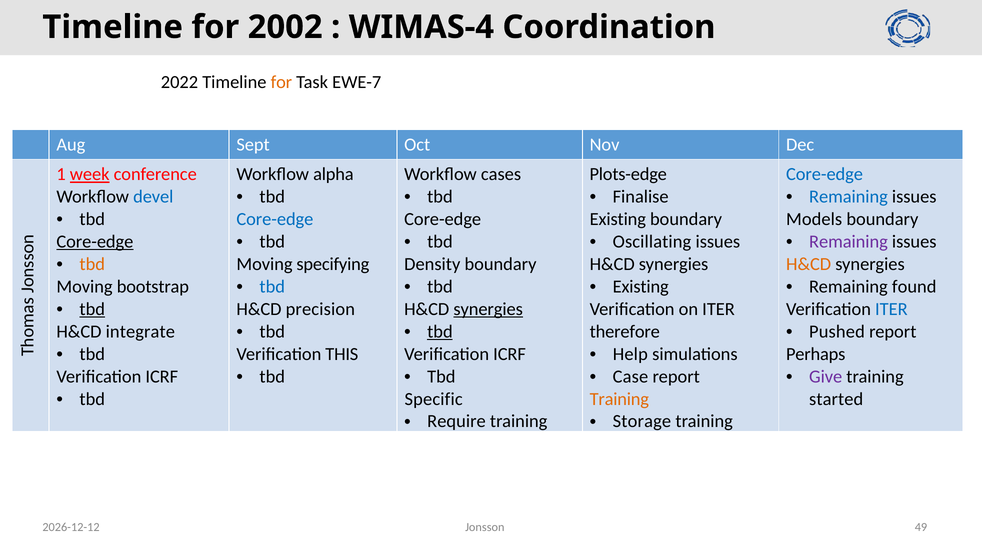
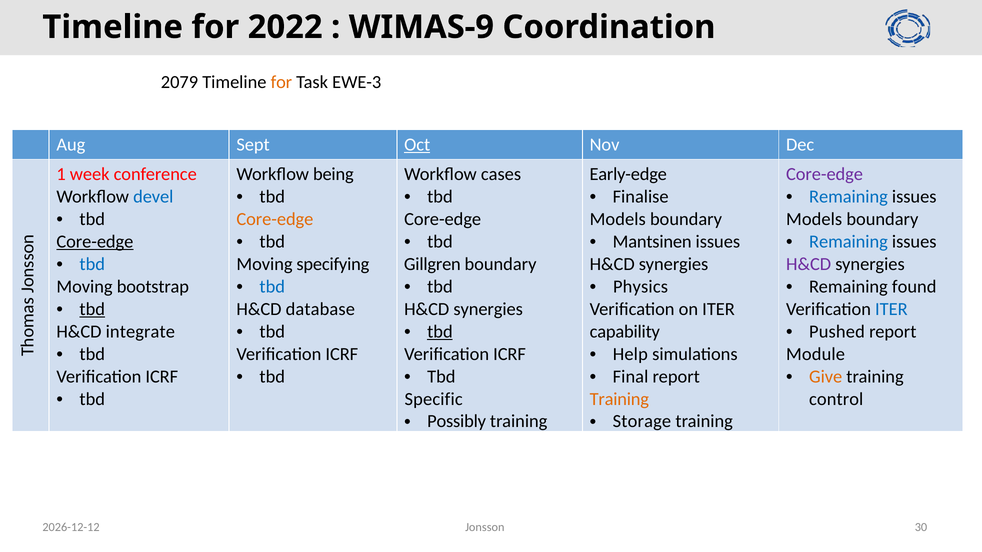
2002: 2002 -> 2022 (285, 27)
WIMAS-4: WIMAS-4 -> WIMAS-9 (421, 27)
2022: 2022 -> 2079 (179, 82)
EWE-7: EWE-7 -> EWE-3 (357, 82)
Oct underline: none -> present (417, 145)
week underline: present -> none (90, 174)
alpha: alpha -> being (333, 174)
Plots-edge: Plots-edge -> Early-edge (628, 174)
Core-edge colour: blue -> purple (825, 174)
Core-edge colour: blue -> orange (275, 219)
Existing: Existing -> Models (618, 219)
Oscillating: Oscillating -> Mantsinen (652, 242)
Remaining colour: purple -> blue (848, 242)
tbd colour: orange -> blue (92, 264)
Density: Density -> Gillgren (432, 264)
H&CD colour: orange -> purple (809, 264)
Existing: Existing -> Physics (641, 287)
precision: precision -> database (320, 309)
synergies underline: present -> none (488, 309)
therefore: therefore -> capability (625, 332)
THIS: THIS -> ICRF (342, 354)
Perhaps: Perhaps -> Module (816, 354)
Case: Case -> Final (631, 377)
Give colour: purple -> orange (826, 377)
started: started -> control (836, 399)
Require: Require -> Possibly (457, 422)
49: 49 -> 30 (921, 527)
